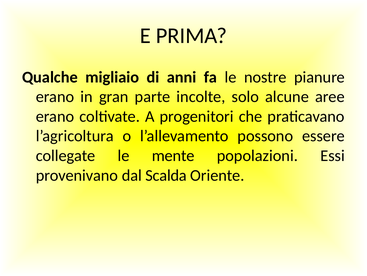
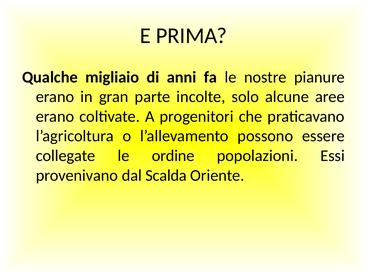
mente: mente -> ordine (173, 155)
